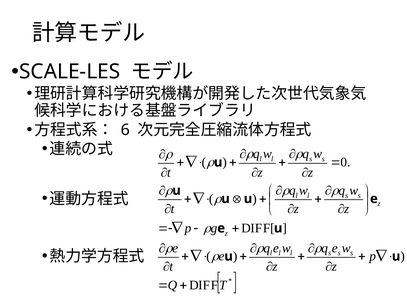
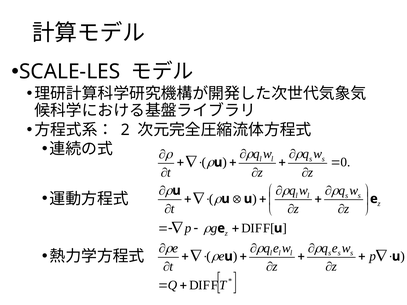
6: 6 -> 2 (125, 130)
